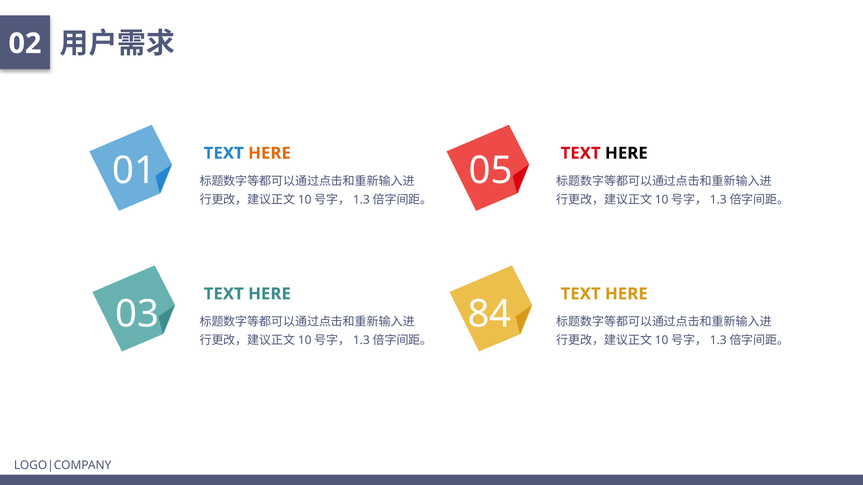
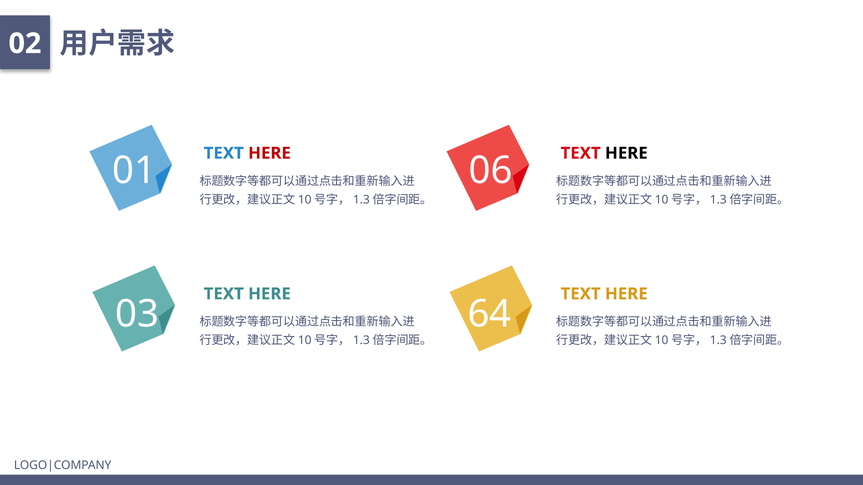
HERE colour: orange -> red (269, 153)
05: 05 -> 06 (491, 171)
84: 84 -> 64 (489, 315)
